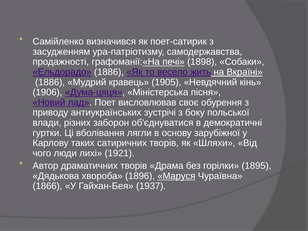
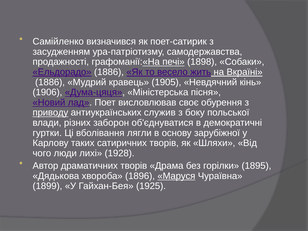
приводу underline: none -> present (50, 113)
зустрічі: зустрічі -> служив (160, 113)
1921: 1921 -> 1928 (120, 153)
1866: 1866 -> 1899 (47, 186)
1937: 1937 -> 1925 (151, 186)
